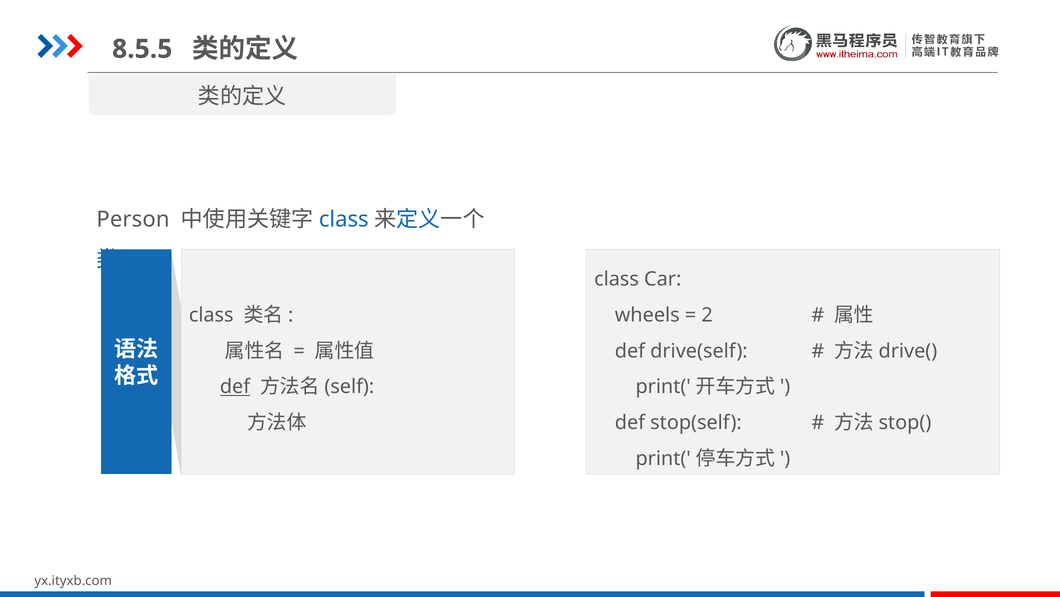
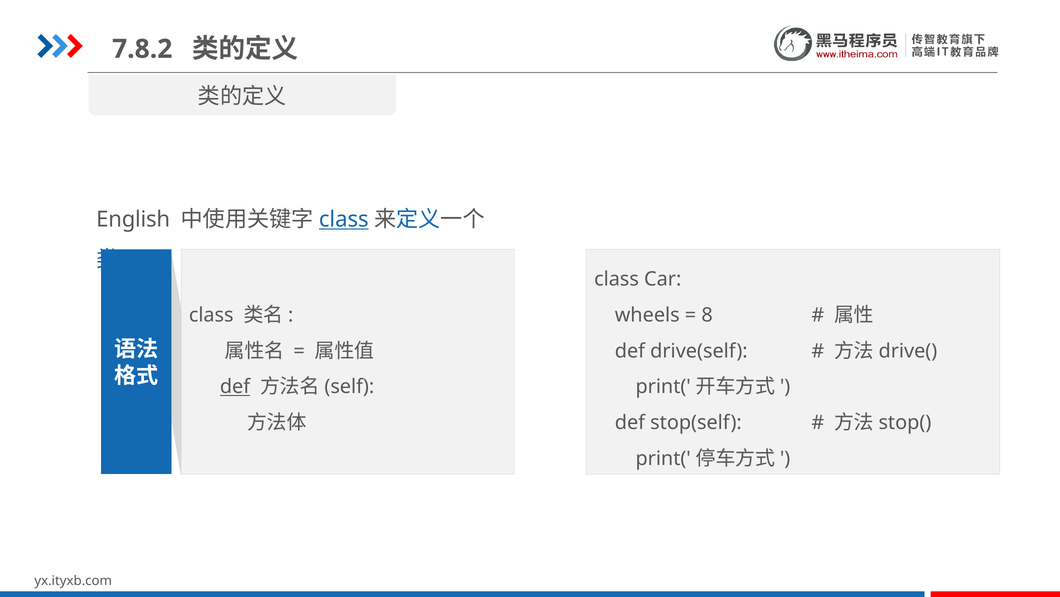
8.5.5: 8.5.5 -> 7.8.2 (142, 49)
Person: Person -> English (133, 219)
class underline: none -> present (344, 219)
2: 2 -> 8 (707, 315)
